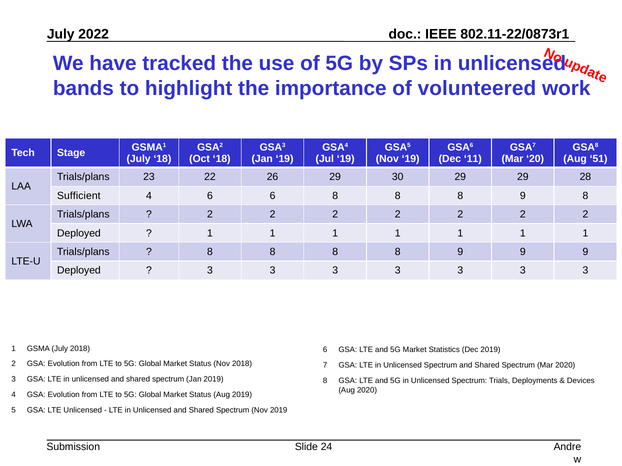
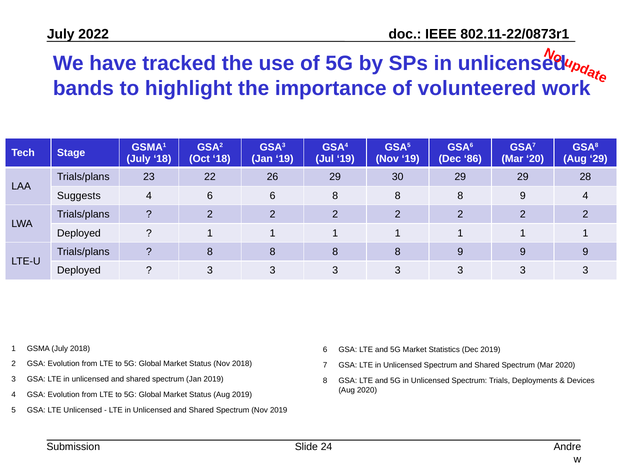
11: 11 -> 86 (473, 159)
Aug 51: 51 -> 29 (599, 159)
Sufficient: Sufficient -> Suggests (79, 196)
9 8: 8 -> 4 (585, 196)
